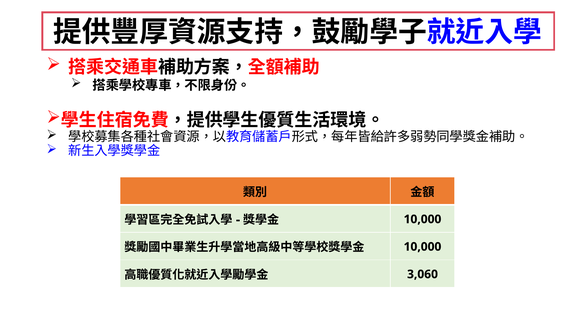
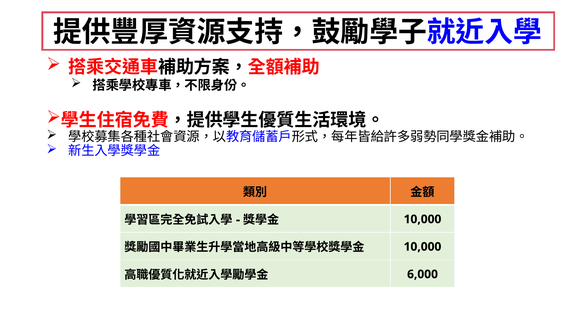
3,060: 3,060 -> 6,000 (423, 275)
